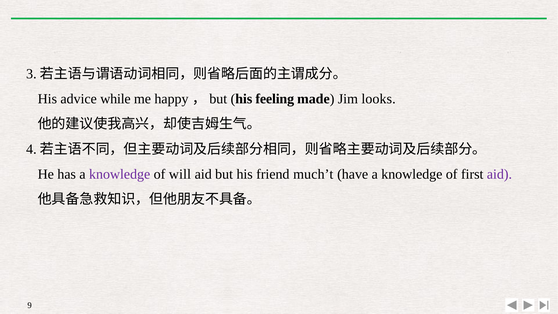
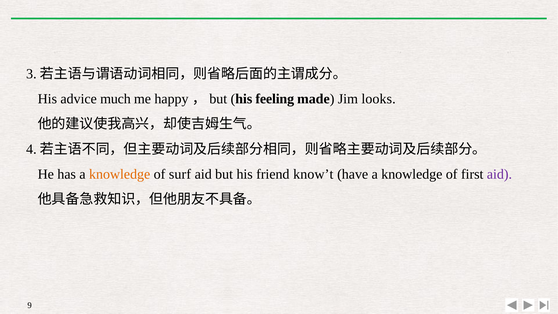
while: while -> much (115, 99)
knowledge colour: purple -> orange (120, 174)
will: will -> surf (180, 174)
much’t: much’t -> know’t (313, 174)
